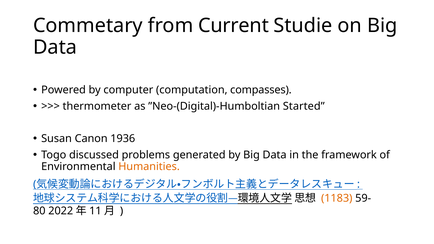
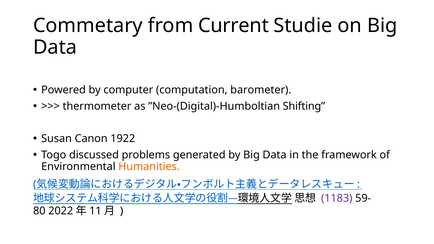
compasses: compasses -> barometer (261, 90)
Started: Started -> Shifting (304, 106)
1936: 1936 -> 1922 (123, 139)
1183 colour: orange -> purple (337, 198)
